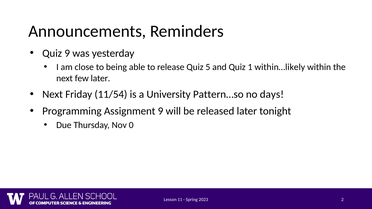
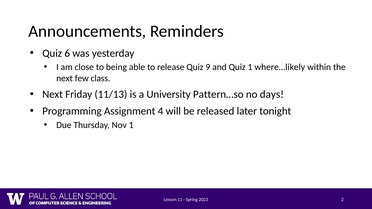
Quiz 9: 9 -> 6 (67, 53)
5: 5 -> 9 (208, 67)
within…likely: within…likely -> where…likely (280, 67)
few later: later -> class (100, 78)
11/54: 11/54 -> 11/13 (111, 94)
Assignment 9: 9 -> 4 (161, 111)
Nov 0: 0 -> 1 (131, 125)
